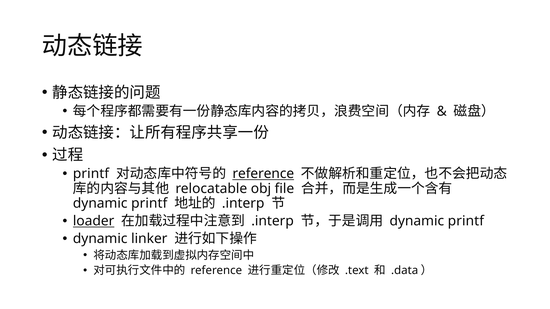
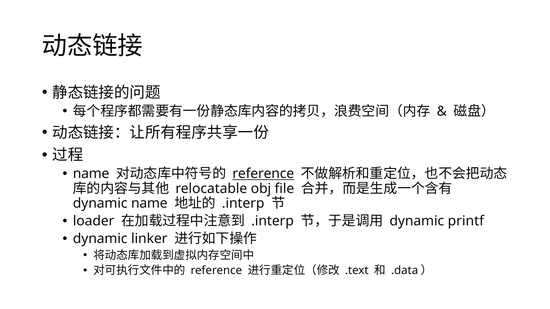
printf: printf -> name (91, 174)
printf: printf -> name (149, 204)
loader underline: present -> none (94, 221)
